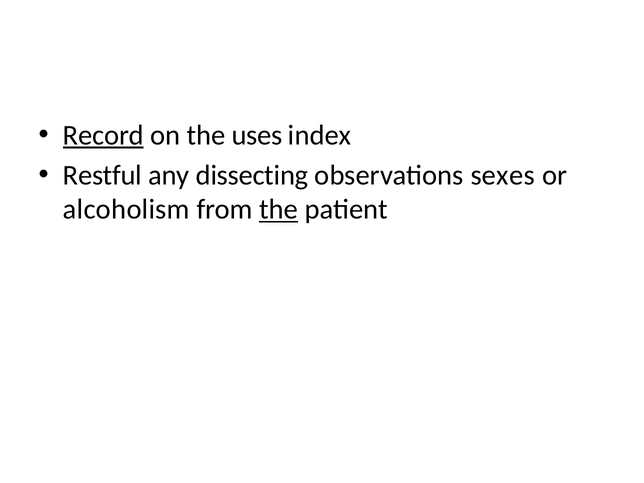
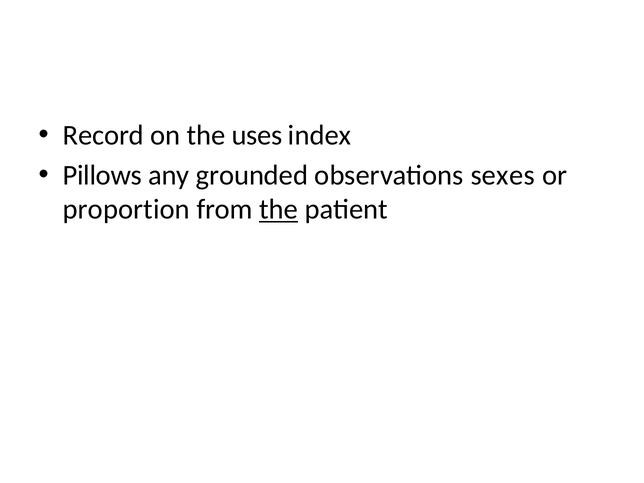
Record underline: present -> none (103, 135)
Restful: Restful -> Pillows (102, 175)
dissecting: dissecting -> grounded (252, 175)
alcoholism: alcoholism -> proportion (126, 210)
